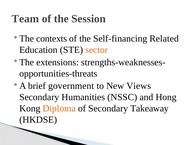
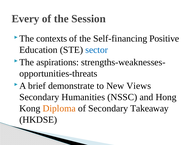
Team: Team -> Every (25, 19)
Related: Related -> Positive (164, 39)
sector colour: orange -> blue (97, 50)
extensions: extensions -> aspirations (58, 62)
government: government -> demonstrate (71, 86)
